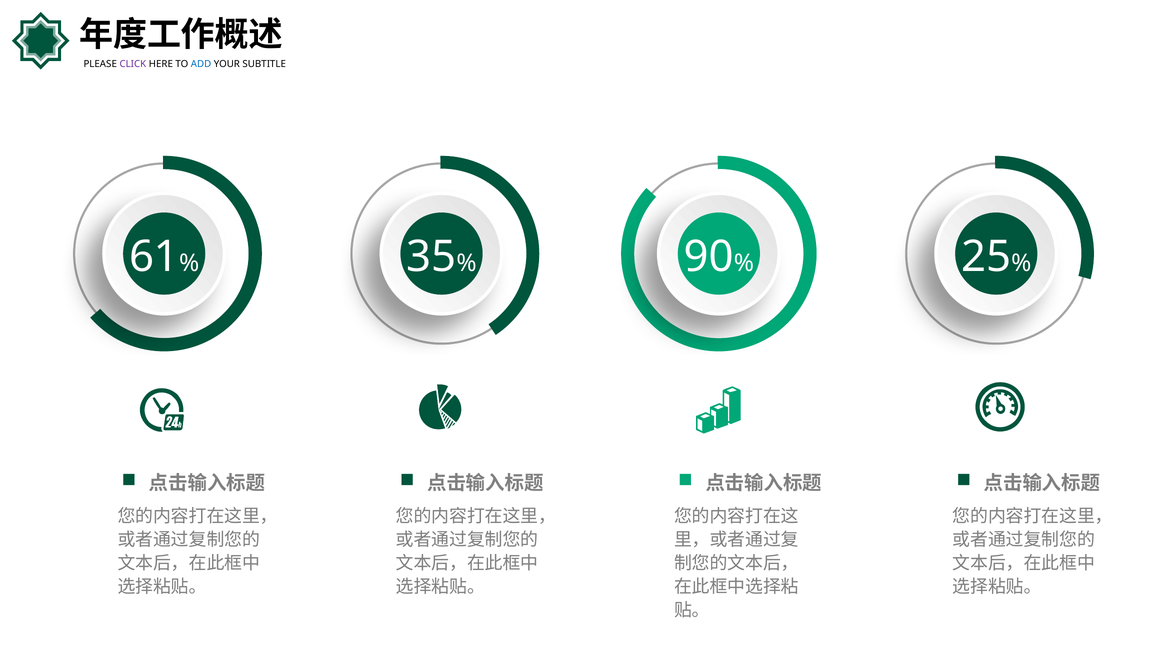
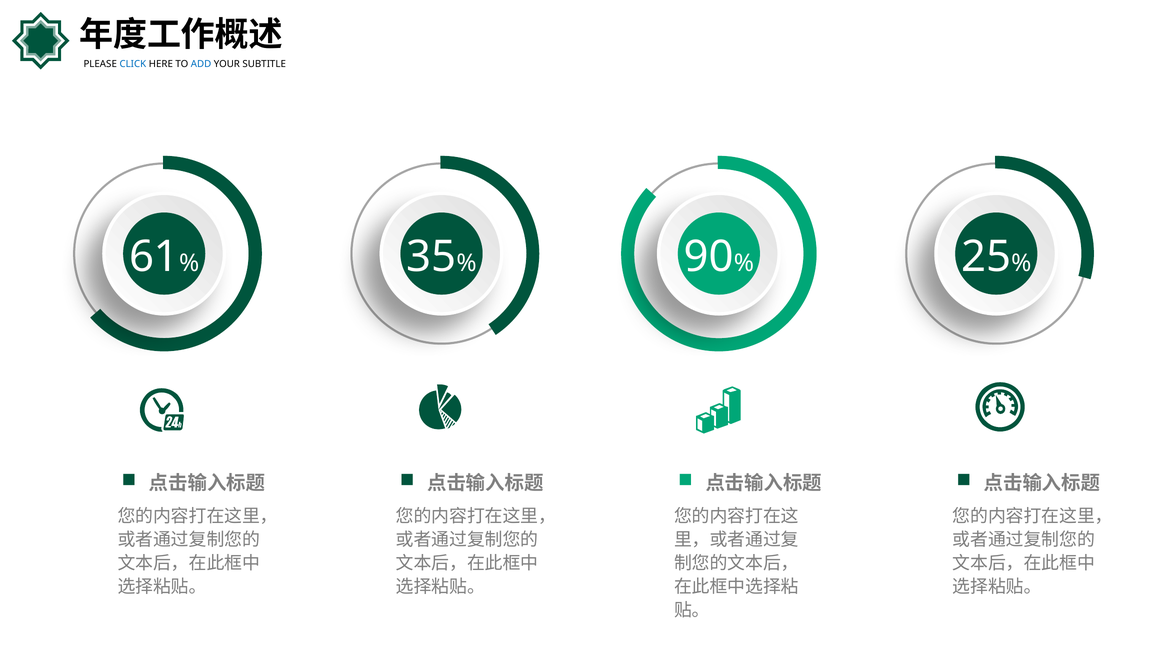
CLICK colour: purple -> blue (133, 64)
